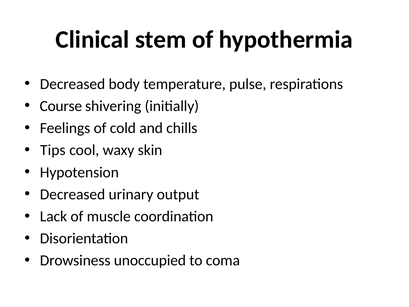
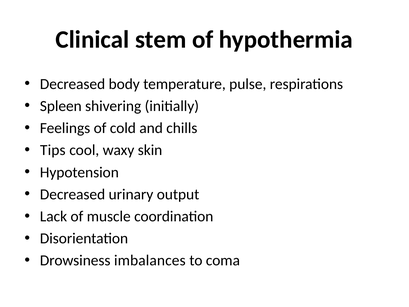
Course: Course -> Spleen (61, 106)
unoccupied: unoccupied -> imbalances (150, 260)
